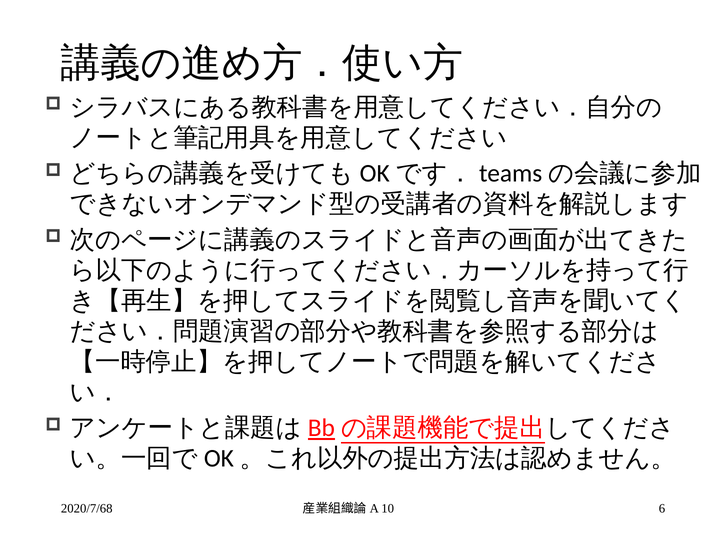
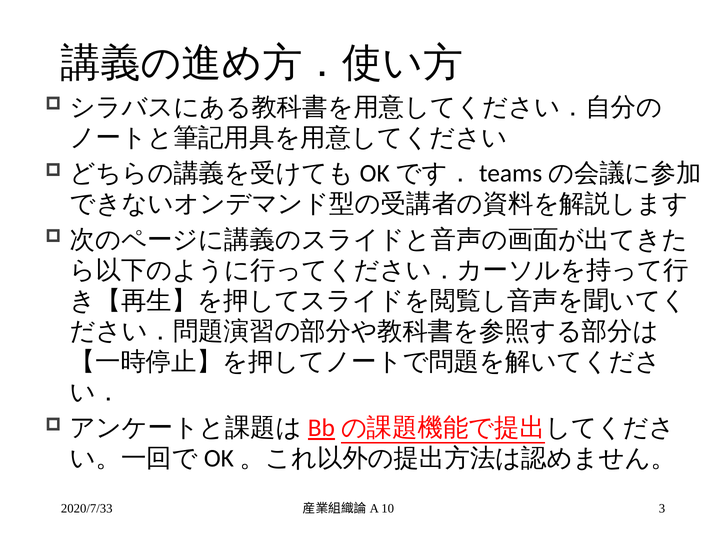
2020/7/68: 2020/7/68 -> 2020/7/33 (87, 508)
6: 6 -> 3 (662, 508)
